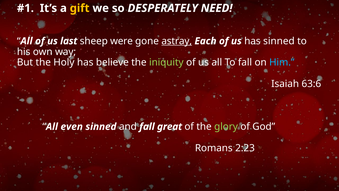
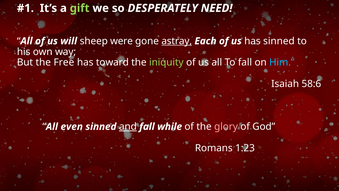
gift colour: yellow -> light green (80, 8)
last: last -> will (69, 41)
Holy: Holy -> Free (64, 62)
believe: believe -> toward (112, 62)
63:6: 63:6 -> 58:6 (311, 84)
and underline: none -> present (128, 126)
great: great -> while (170, 126)
glory colour: light green -> pink (226, 126)
2:23: 2:23 -> 1:23 (245, 148)
